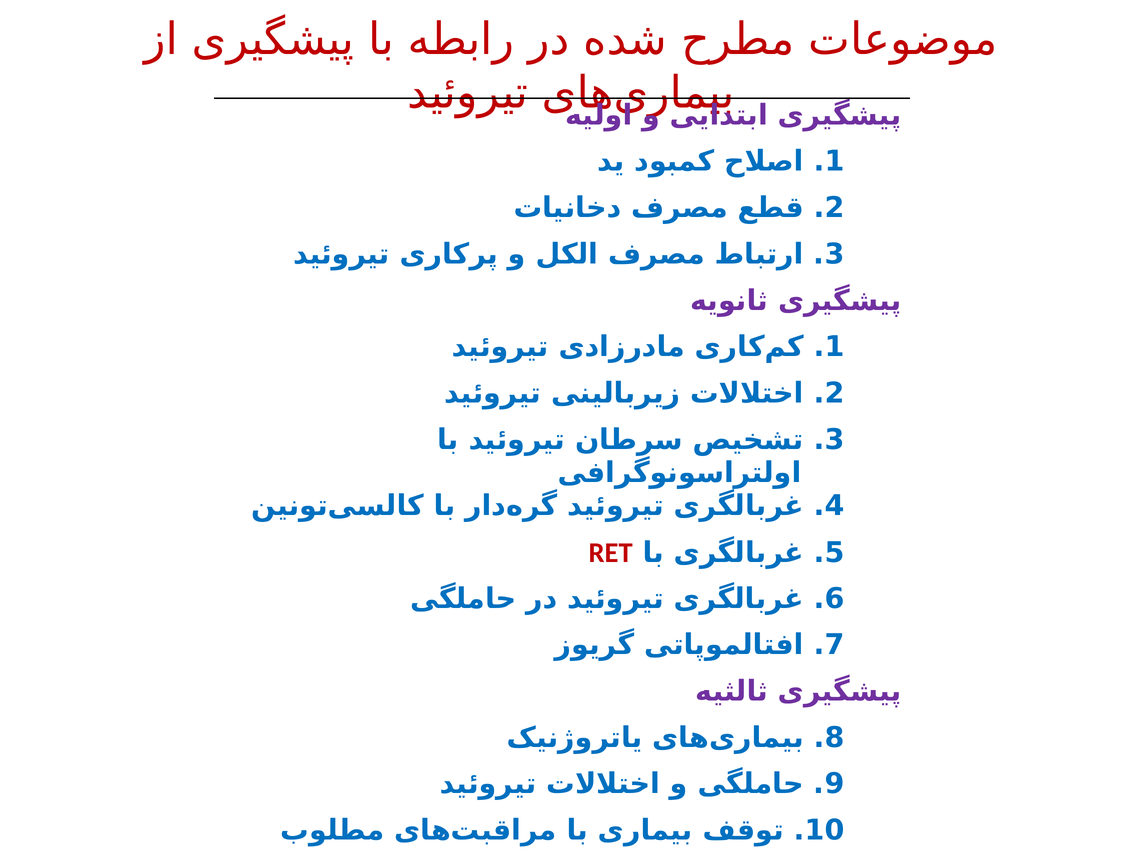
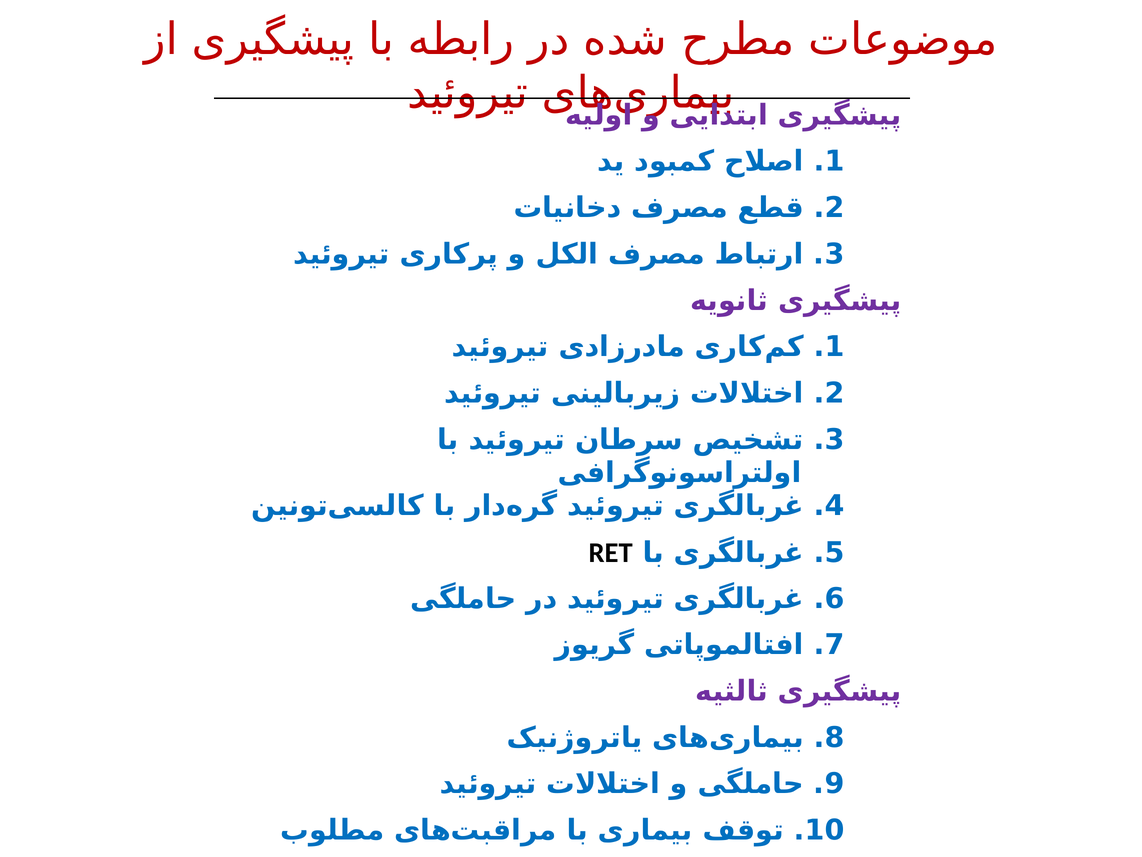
RET colour: red -> black (611, 553)
